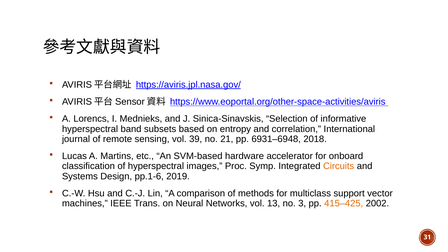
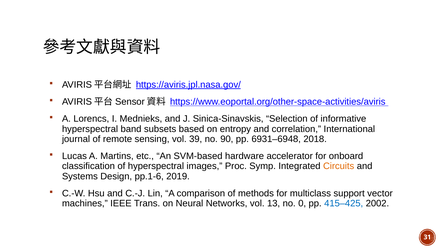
21: 21 -> 90 (227, 139)
3: 3 -> 0 (302, 204)
415–425 colour: orange -> blue (344, 204)
